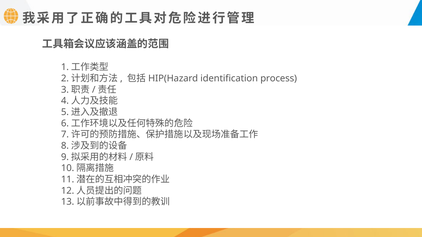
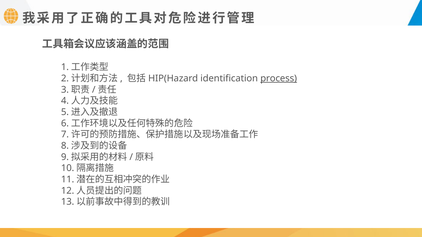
process underline: none -> present (279, 78)
